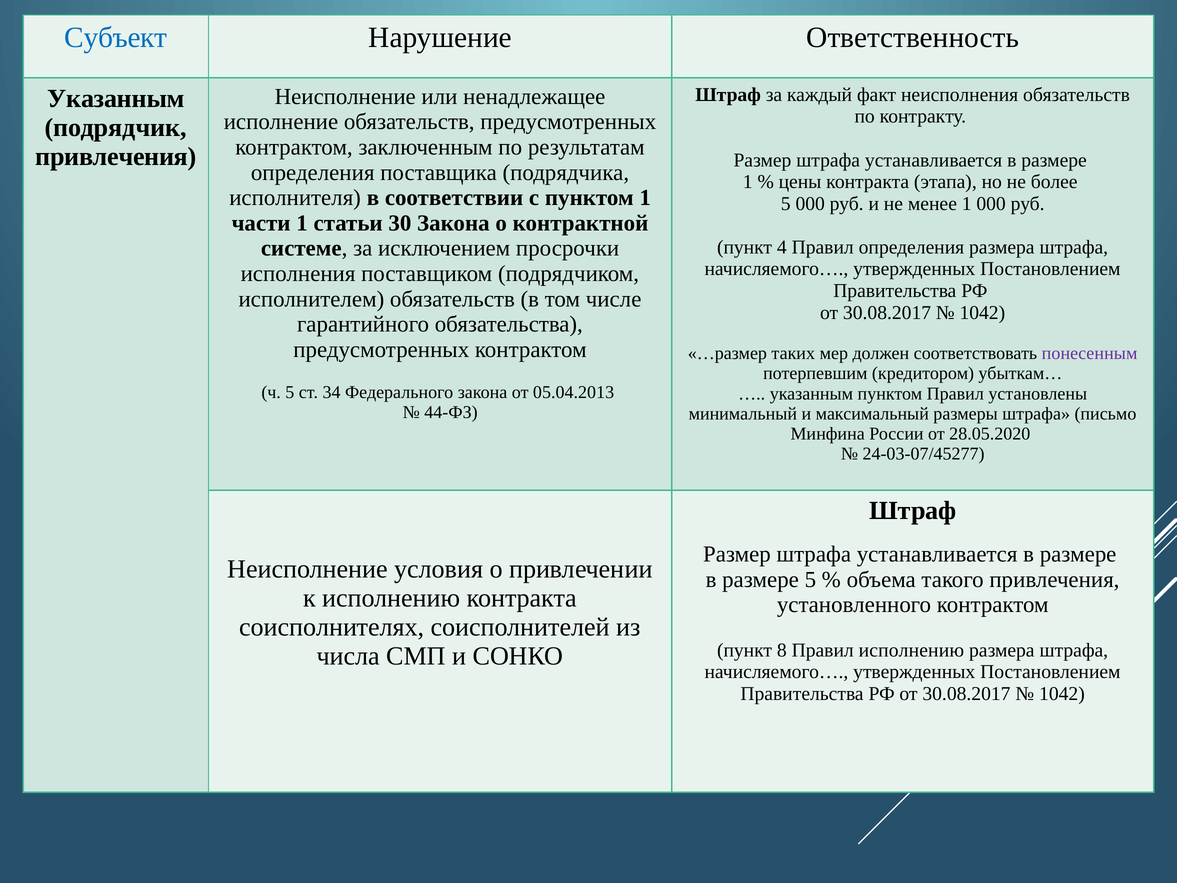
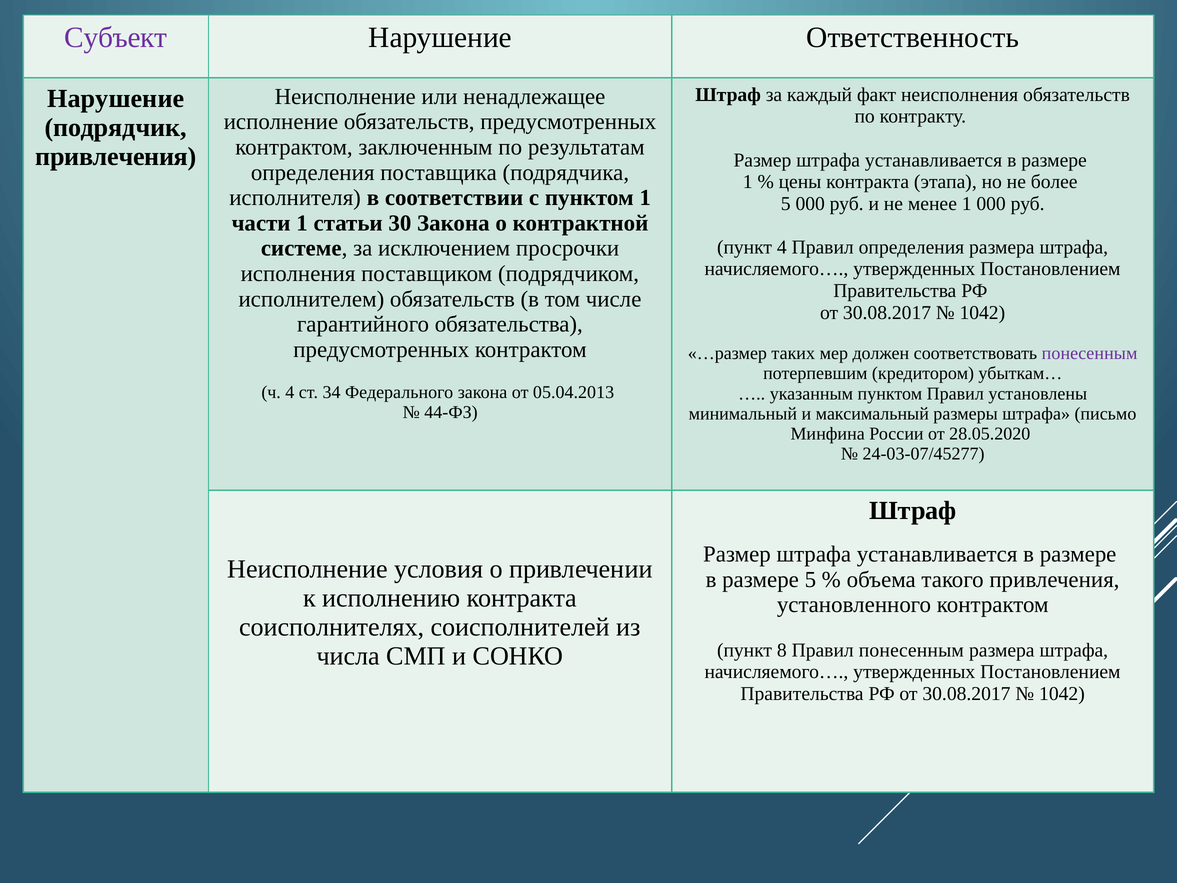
Субъект colour: blue -> purple (116, 37)
Указанным: Указанным -> Нарушение (116, 98)
ч 5: 5 -> 4 (290, 392)
Правил исполнению: исполнению -> понесенным (911, 650)
